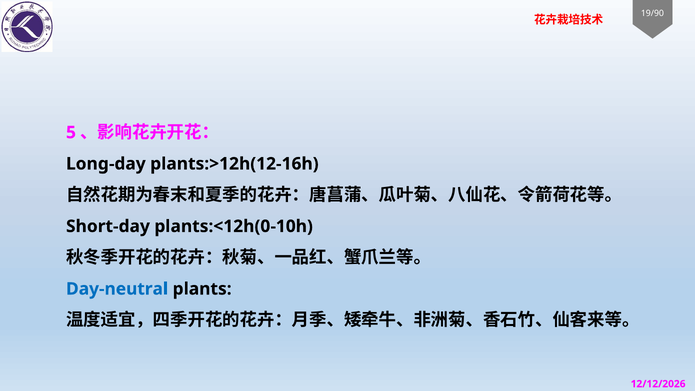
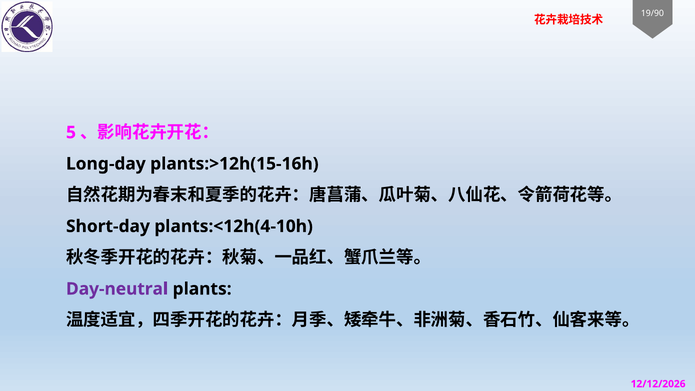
plants:>12h(12-16h: plants:>12h(12-16h -> plants:>12h(15-16h (234, 164)
plants:<12h(0-10h: plants:<12h(0-10h -> plants:<12h(4-10h (234, 226)
Day-neutral colour: blue -> purple (117, 289)
